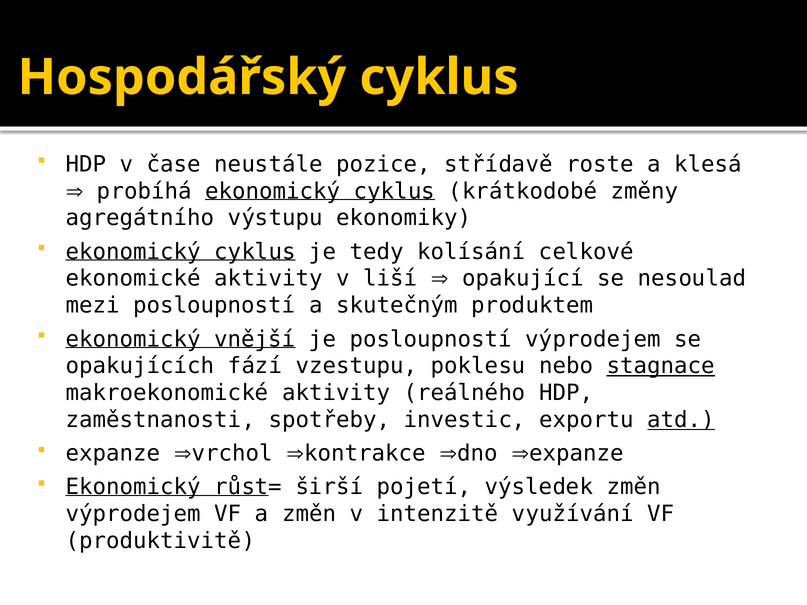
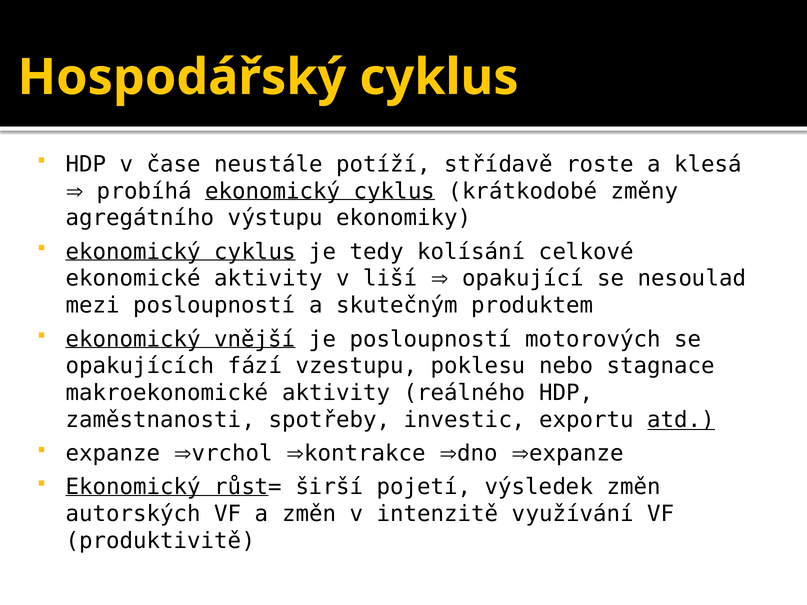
pozice: pozice -> potíží (383, 164)
posloupností výprodejem: výprodejem -> motorových (593, 339)
stagnace underline: present -> none (661, 366)
výprodejem: výprodejem -> autorských (133, 514)
